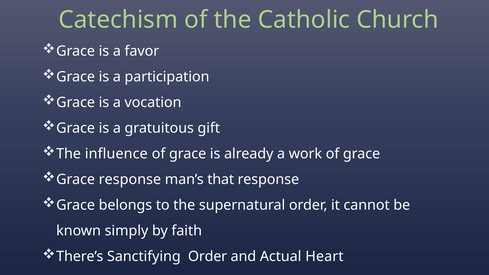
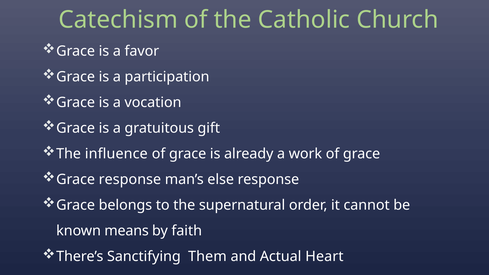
that: that -> else (221, 180)
simply: simply -> means (127, 231)
Sanctifying Order: Order -> Them (207, 257)
